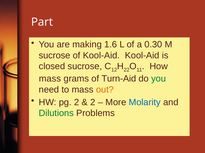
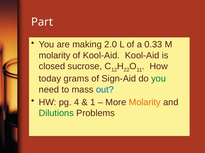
1.6: 1.6 -> 2.0 (111, 45)
0.30: 0.30 -> 0.33 (153, 45)
sucrose: sucrose -> molarity (55, 56)
mass: mass -> today (50, 79)
Turn-Aid: Turn-Aid -> Sign-Aid (119, 79)
out colour: orange -> blue (105, 90)
pg 2: 2 -> 4 (77, 103)
2: 2 -> 1 (93, 103)
Molarity colour: blue -> orange (145, 103)
